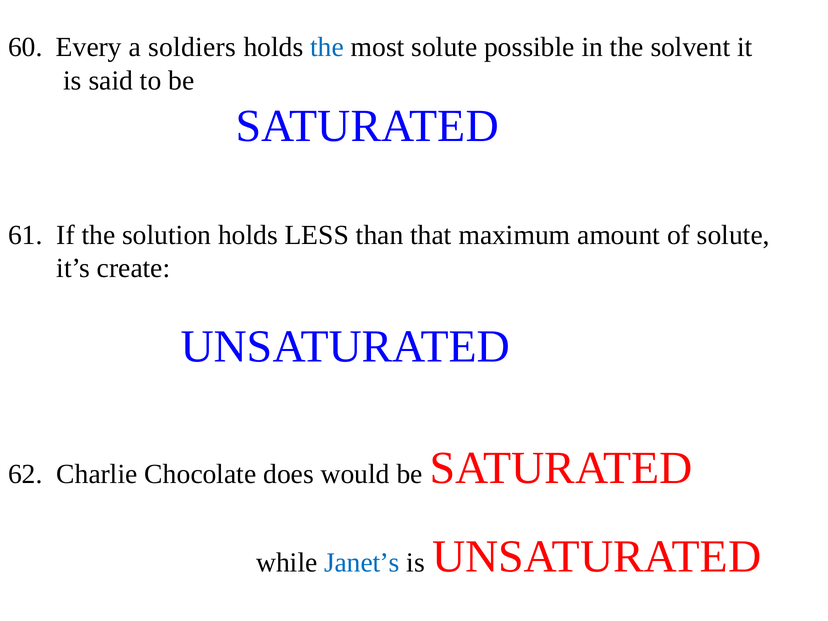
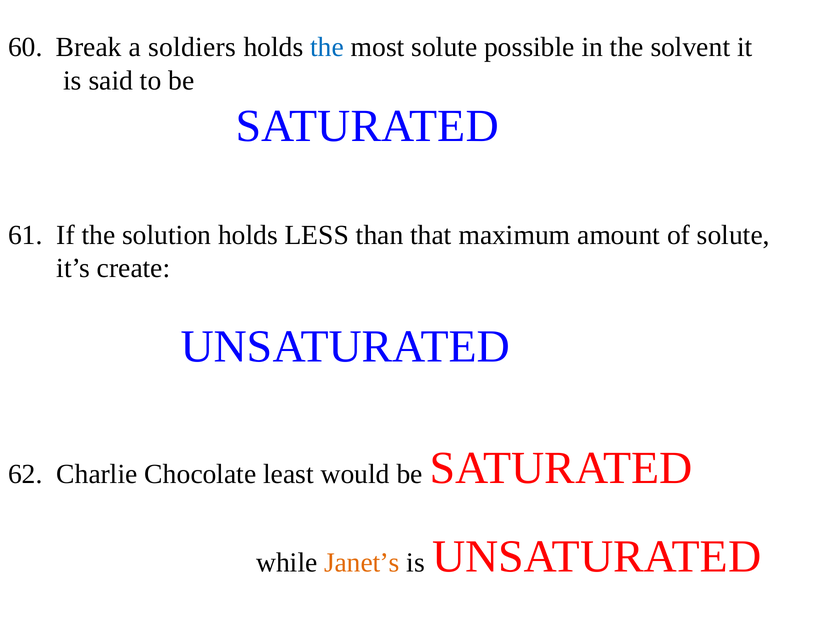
Every: Every -> Break (89, 47)
does: does -> least (288, 474)
Janet’s colour: blue -> orange (362, 563)
